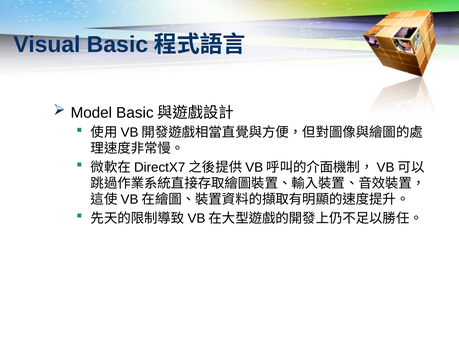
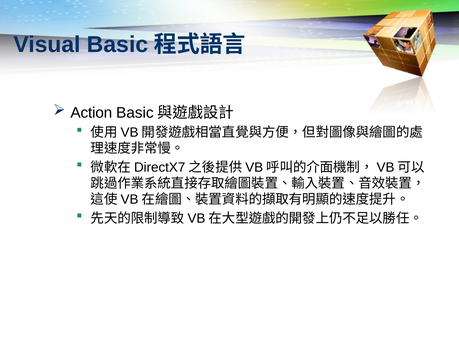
Model: Model -> Action (91, 112)
